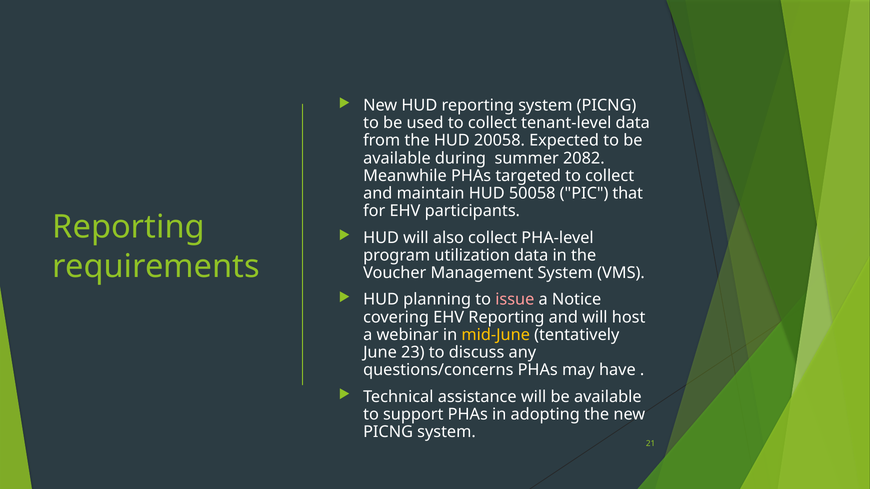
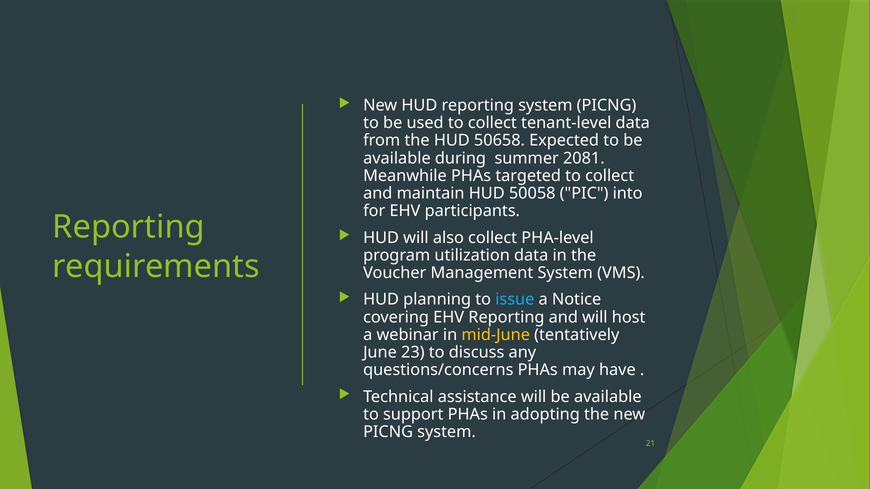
20058: 20058 -> 50658 (499, 141)
2082: 2082 -> 2081 (584, 158)
that: that -> into (628, 194)
issue colour: pink -> light blue (515, 300)
